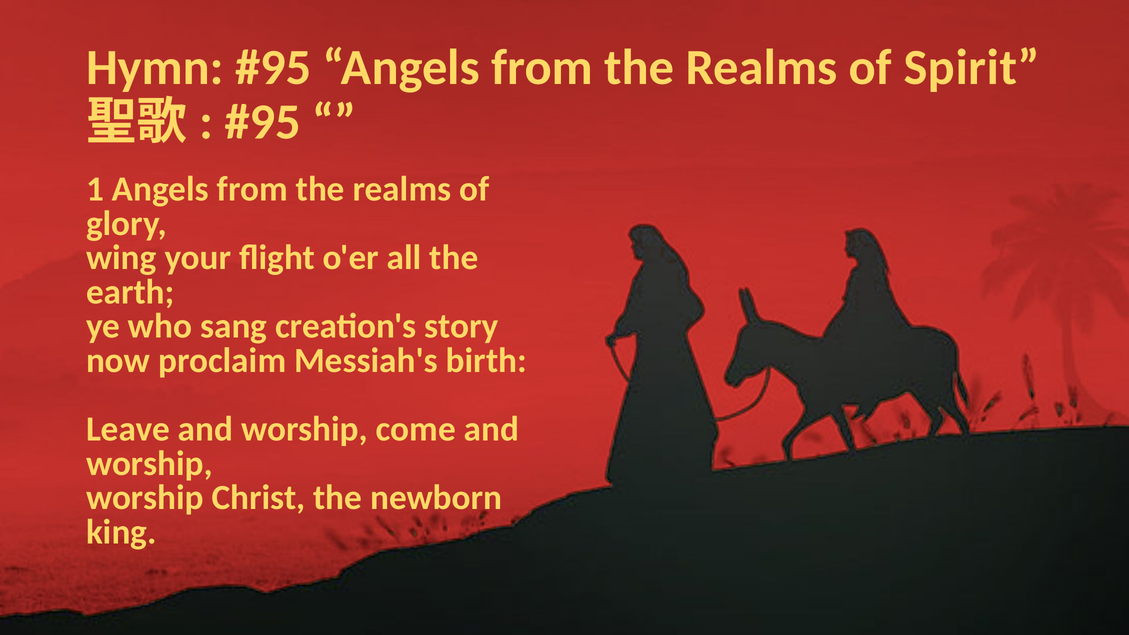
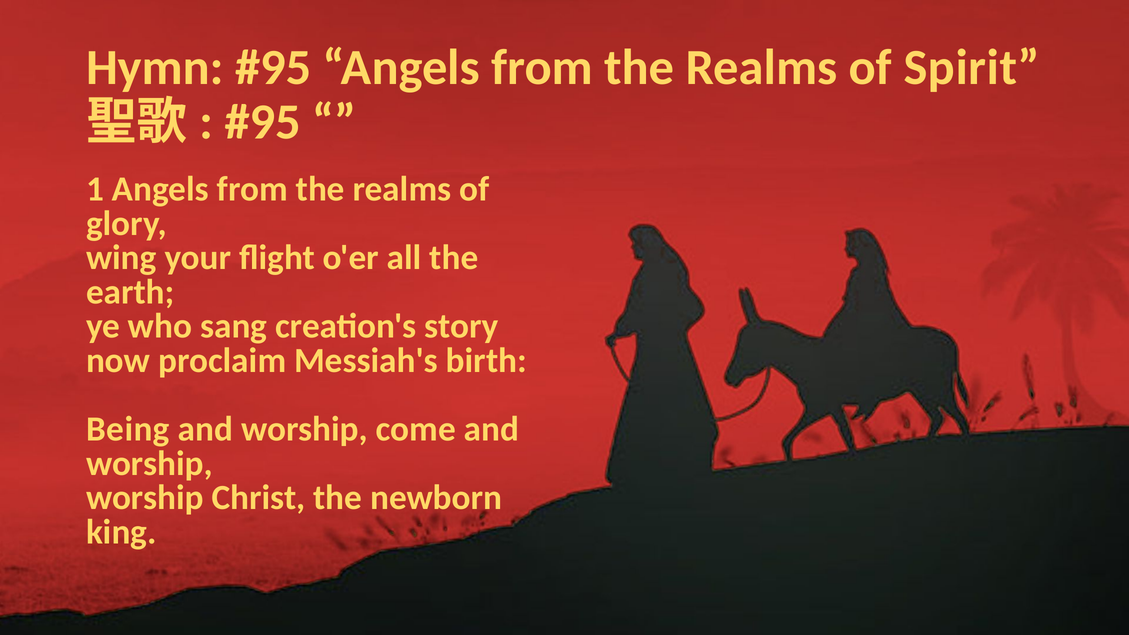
Leave: Leave -> Being (128, 429)
